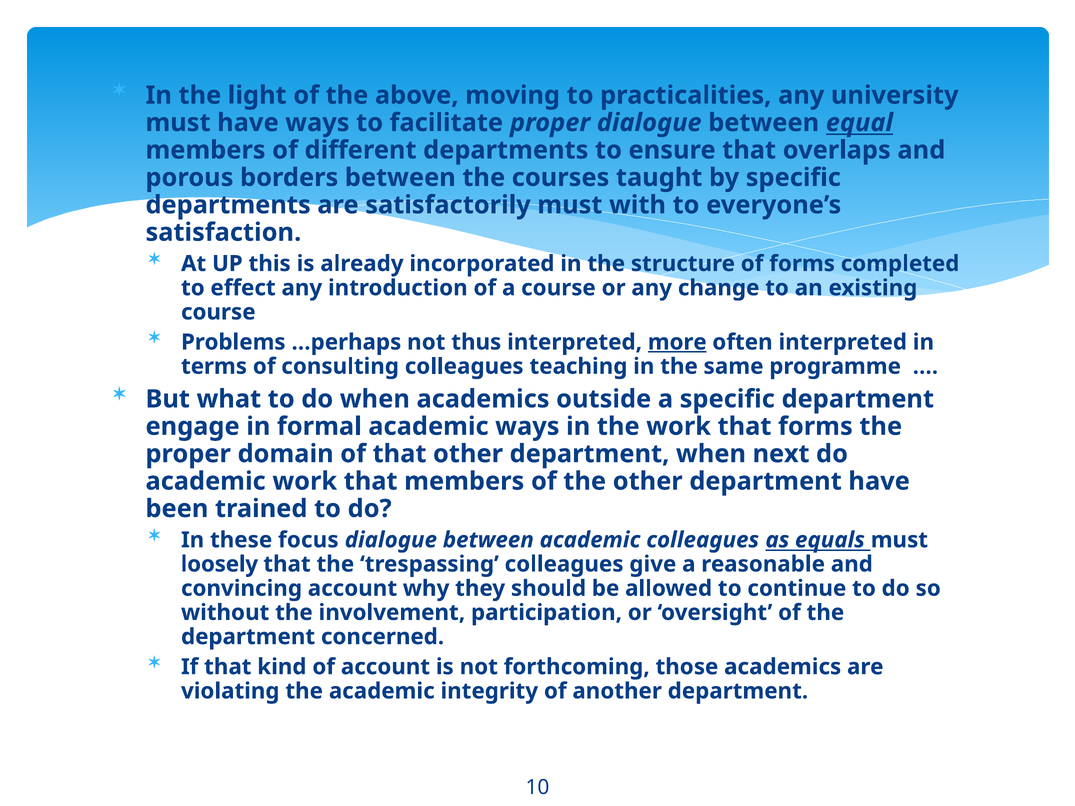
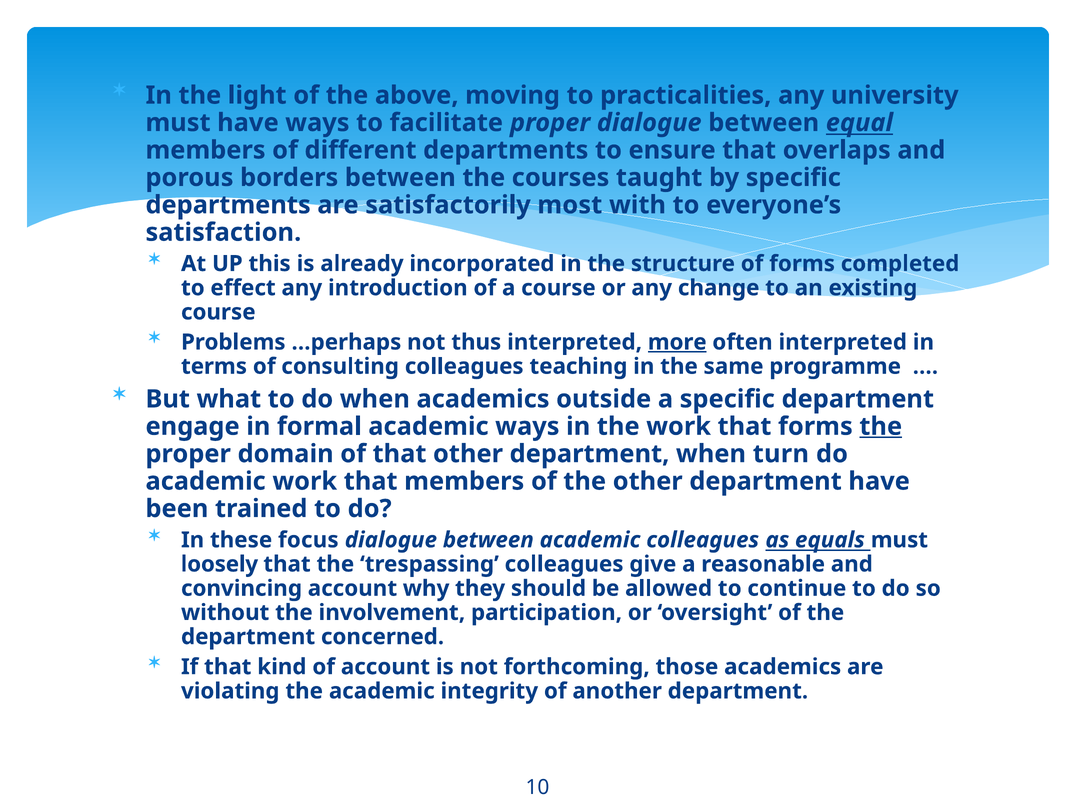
satisfactorily must: must -> most (570, 205)
the underline: none -> present (881, 427)
next: next -> turn (781, 454)
